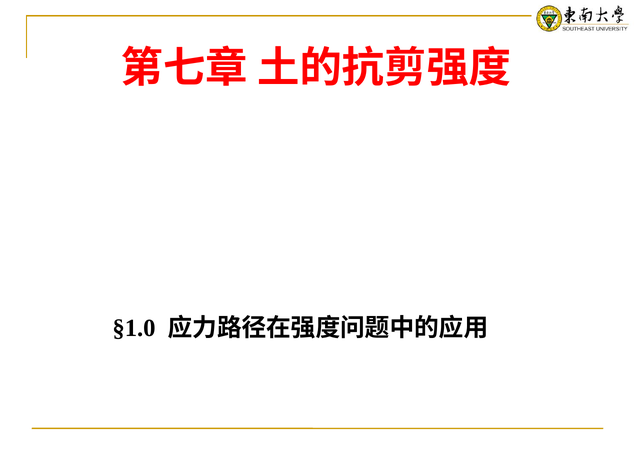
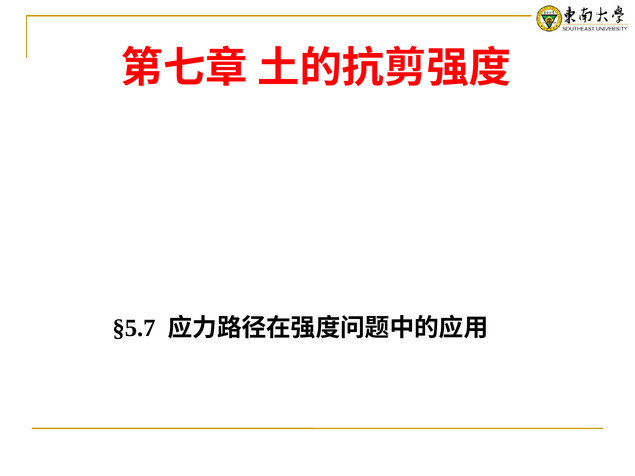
§1.0: §1.0 -> §5.7 (134, 328)
